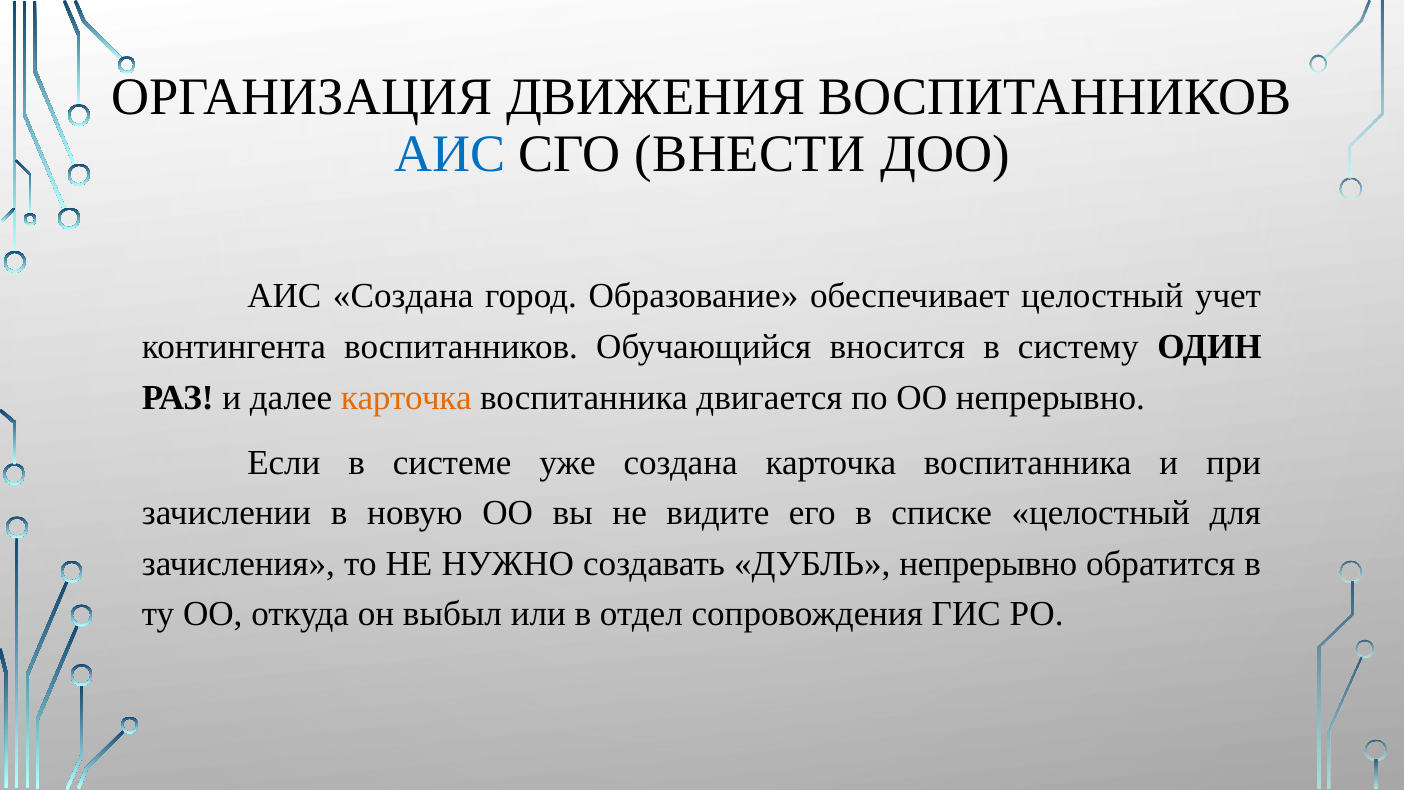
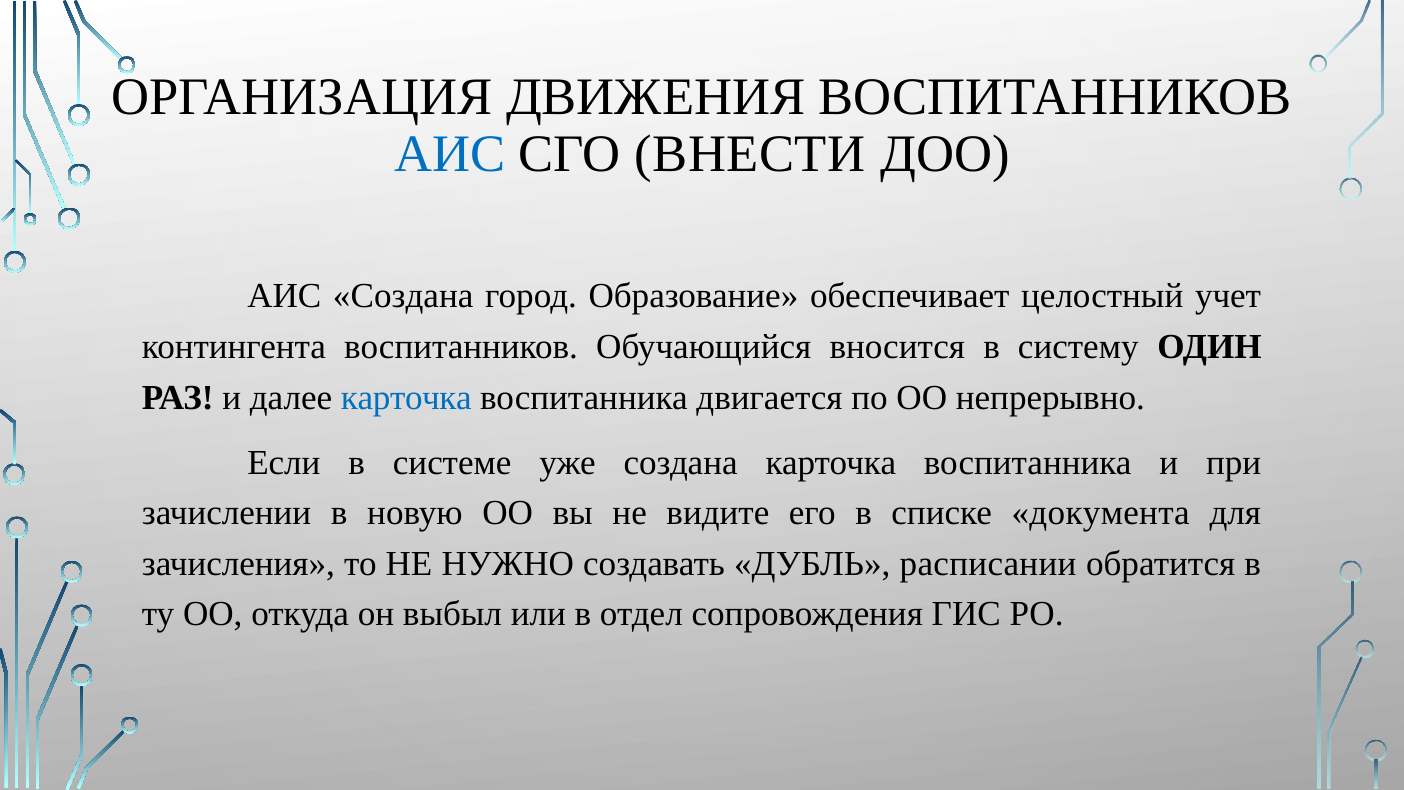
карточка colour: orange -> blue (406, 397)
списке целостный: целостный -> документа (1101, 513)
ДУБЛЬ непрерывно: непрерывно -> расписании (988, 564)
